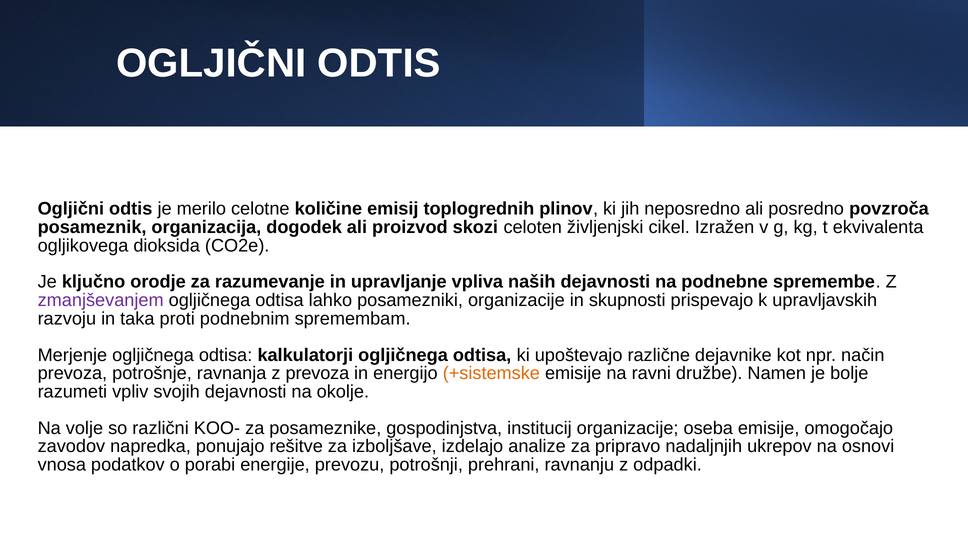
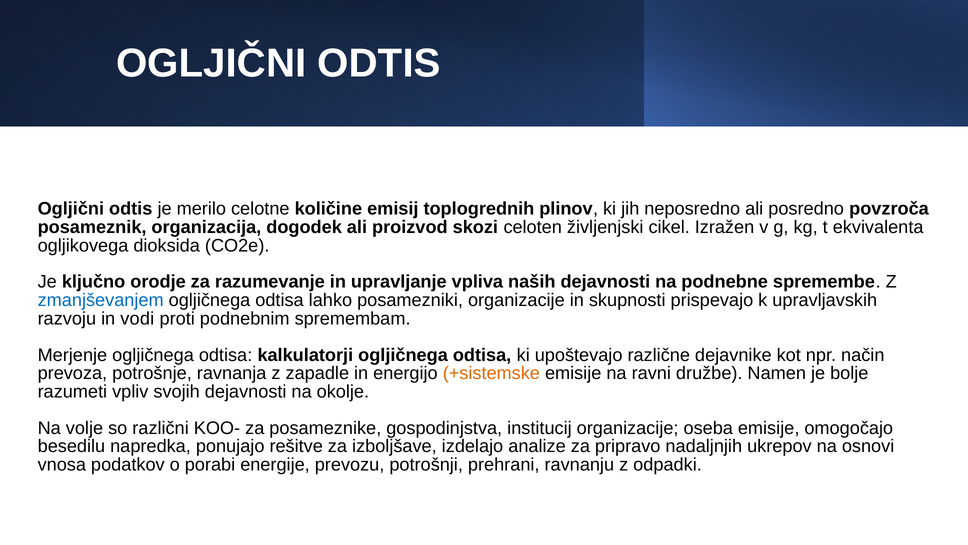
zmanjševanjem colour: purple -> blue (101, 300)
taka: taka -> vodi (137, 318)
z prevoza: prevoza -> zapadle (317, 373)
zavodov: zavodov -> besedilu (71, 446)
